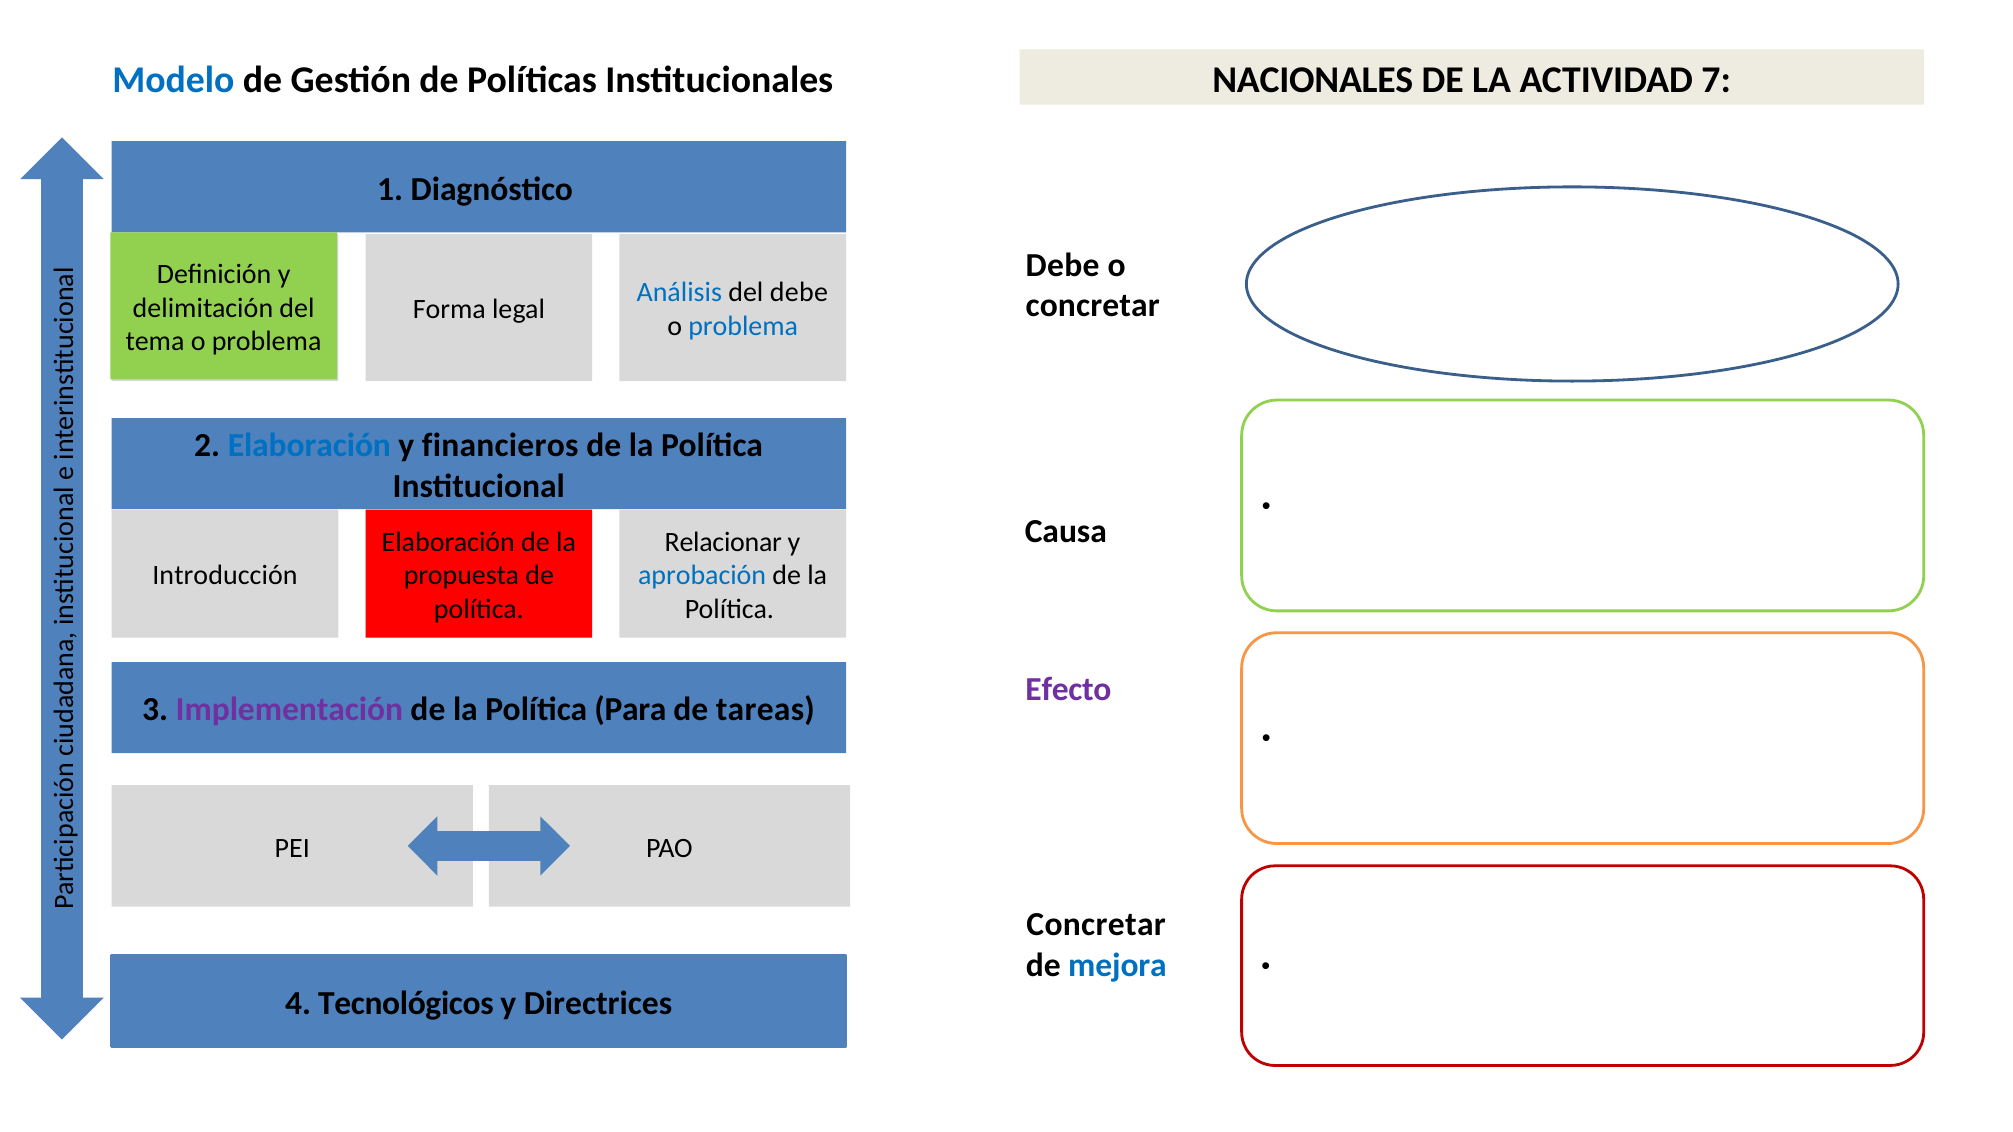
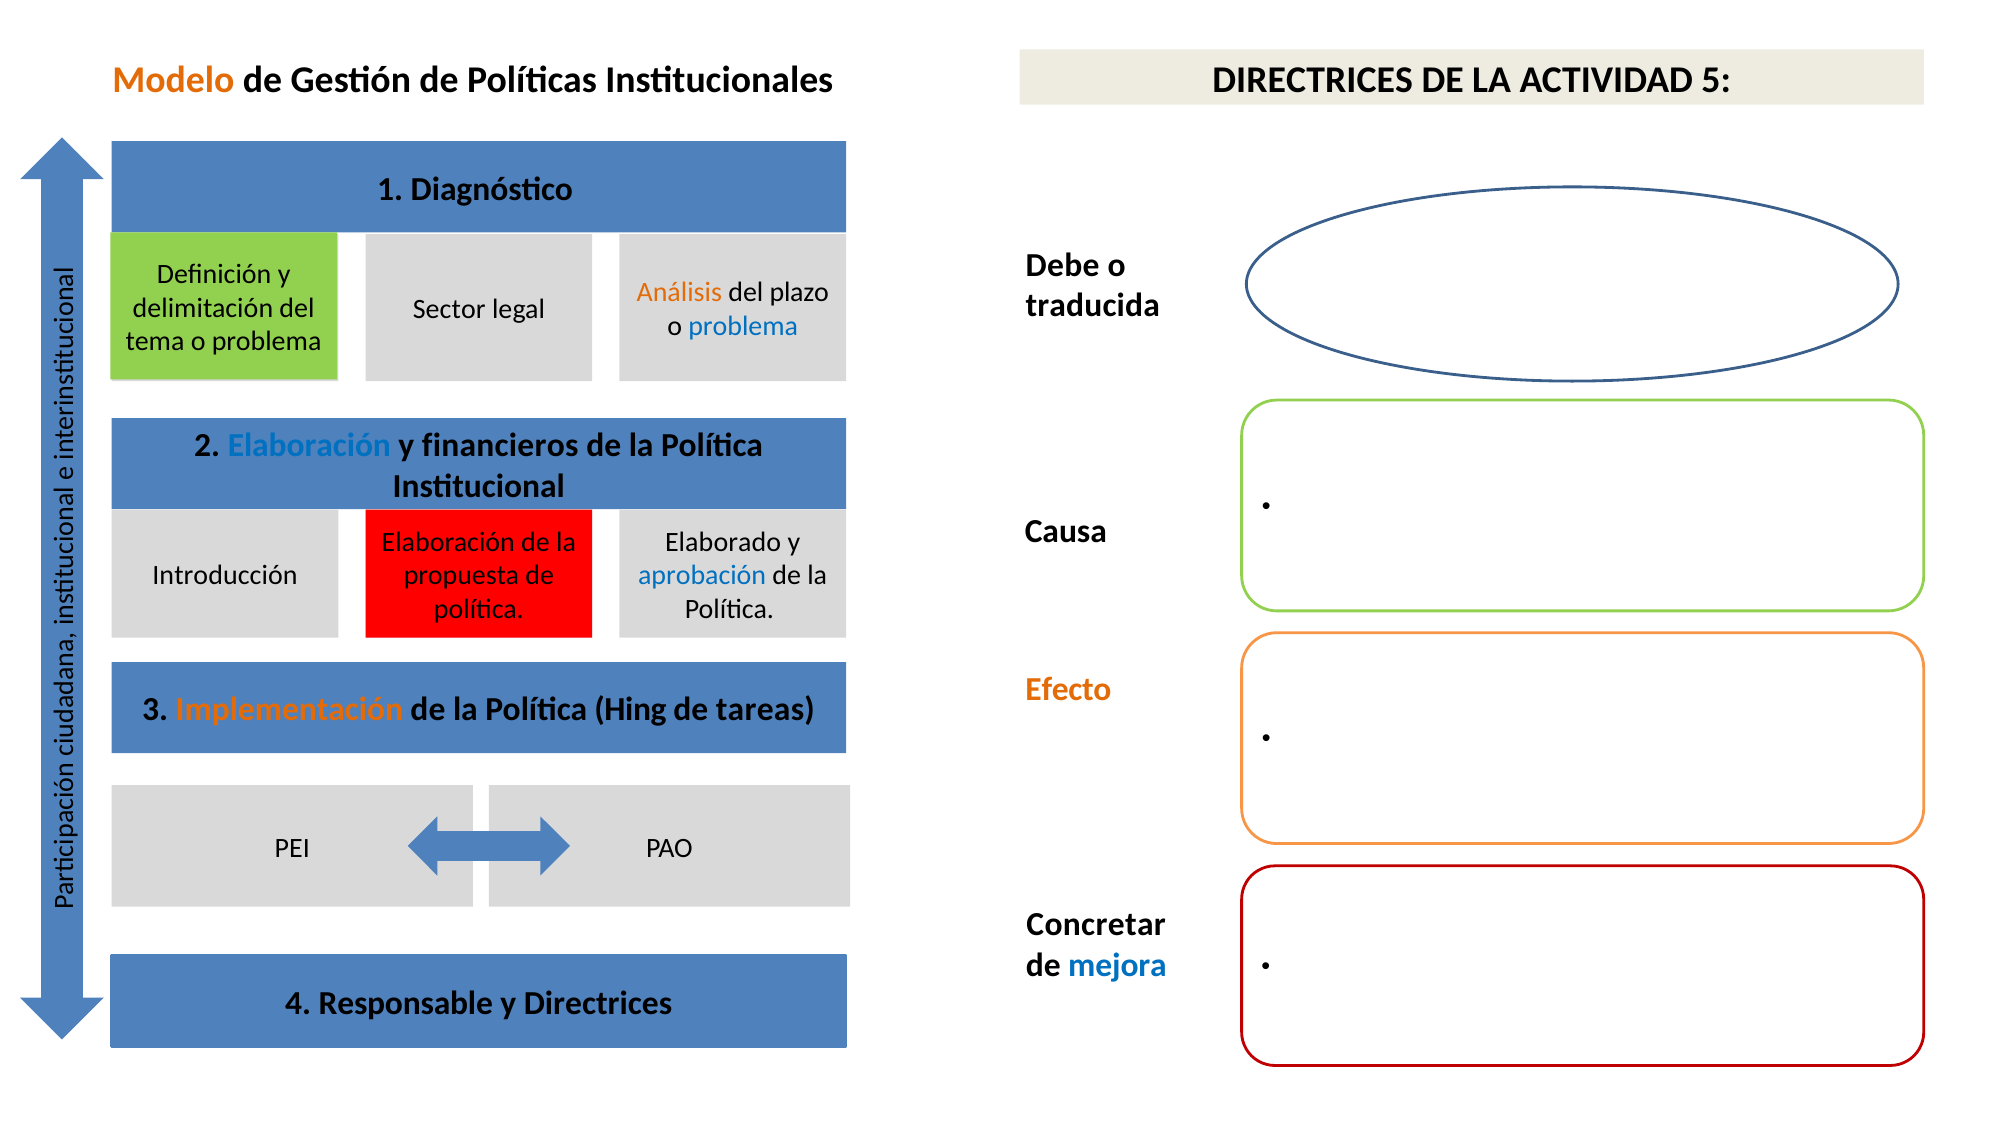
Modelo colour: blue -> orange (173, 80)
NACIONALES: NACIONALES -> DIRECTRICES (1313, 80)
7: 7 -> 5 (1716, 80)
Análisis colour: blue -> orange (679, 293)
del debe: debe -> plazo (799, 293)
concretar: concretar -> traducida (1093, 306)
Forma: Forma -> Sector (449, 310)
Relacionar: Relacionar -> Elaborado (723, 542)
Efecto colour: purple -> orange (1068, 690)
Implementación colour: purple -> orange (289, 710)
Para: Para -> Hing (630, 710)
Tecnológicos: Tecnológicos -> Responsable (406, 1003)
